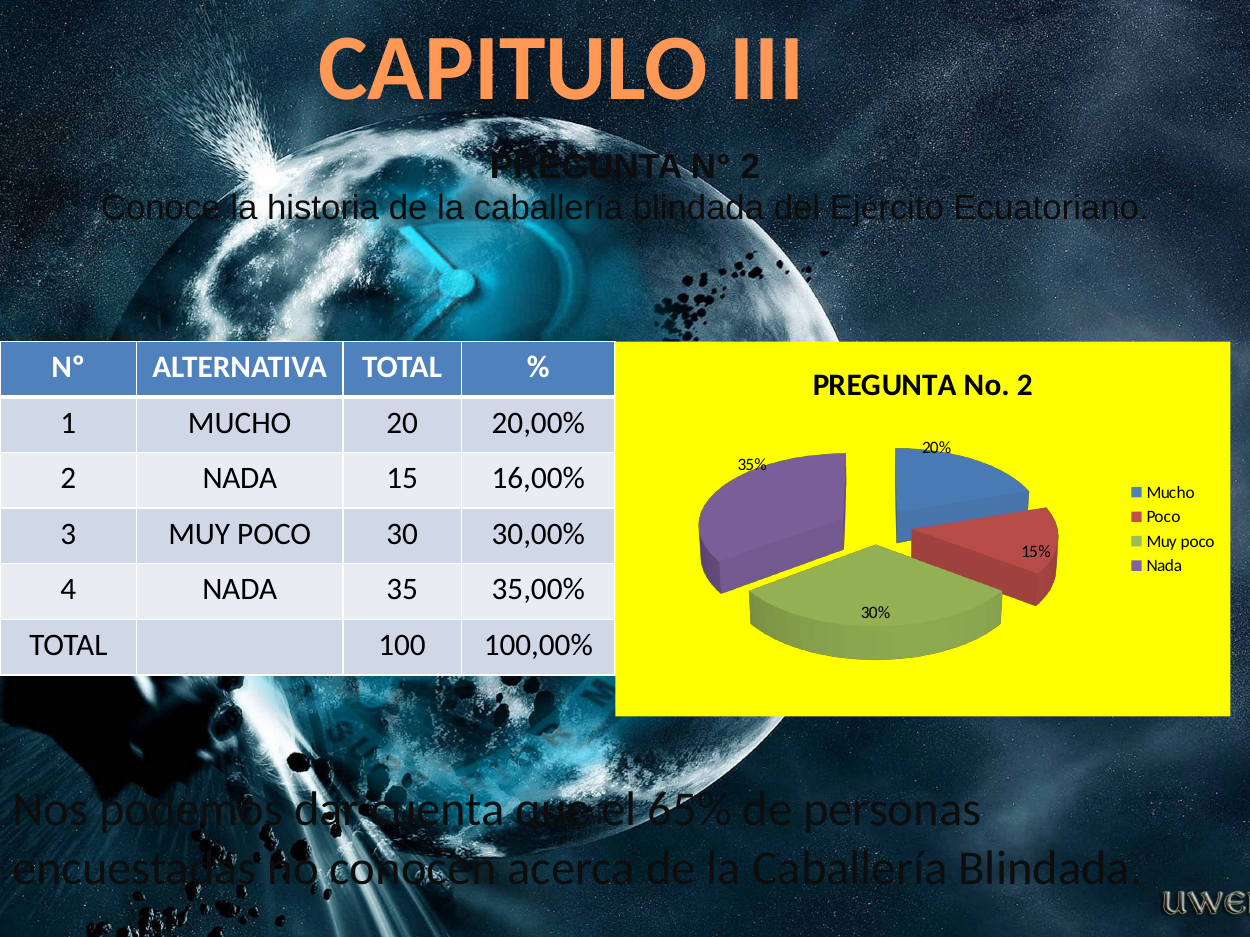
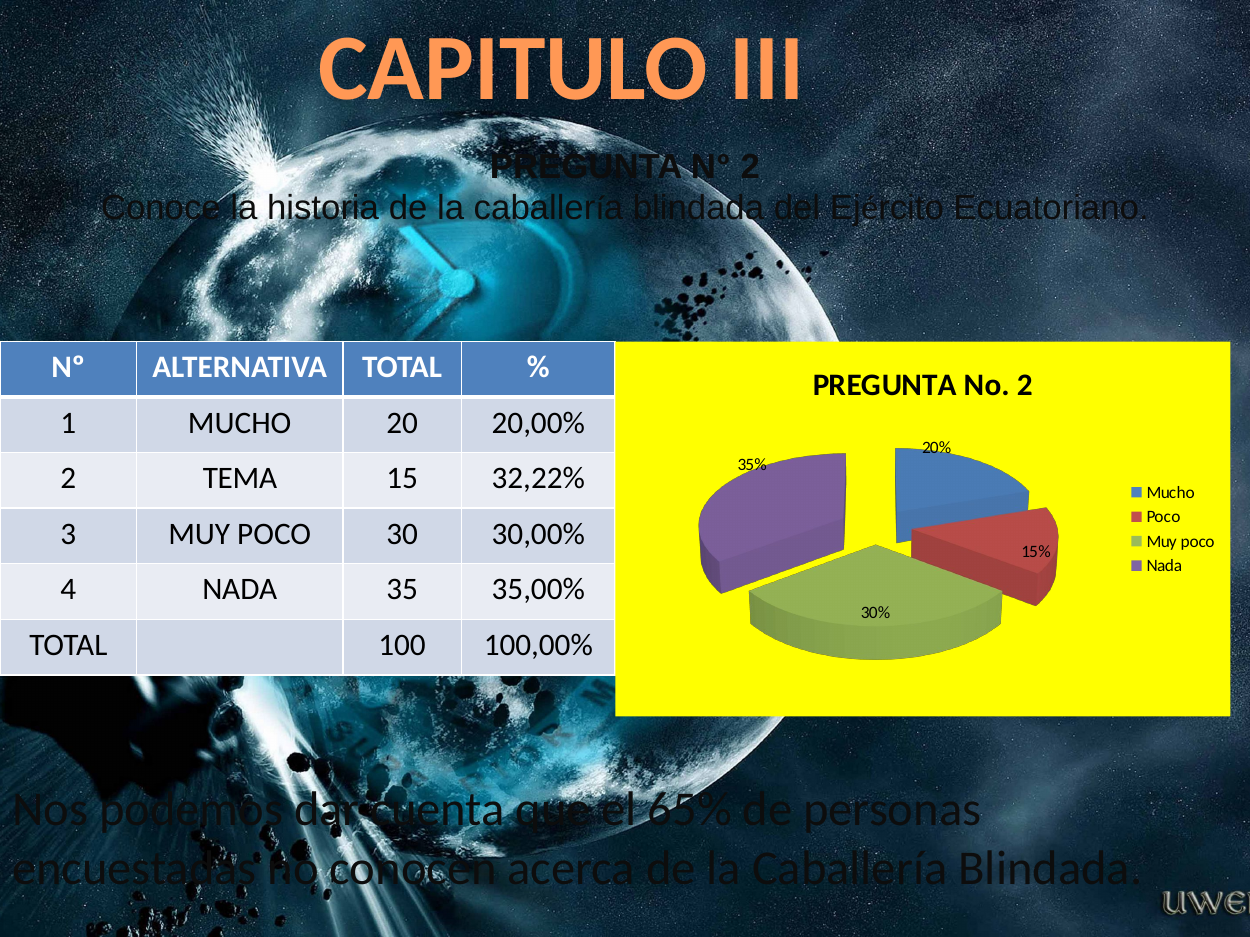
2 NADA: NADA -> TEMA (240, 479)
16,00%: 16,00% -> 32,22% (538, 479)
